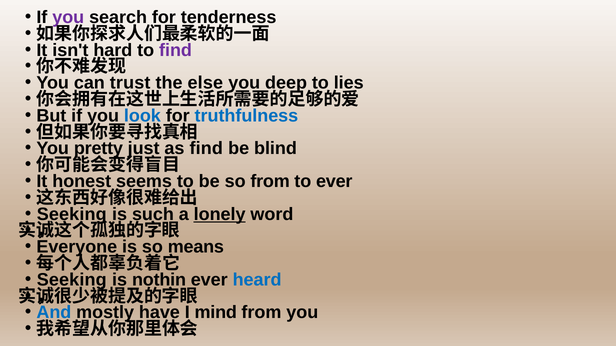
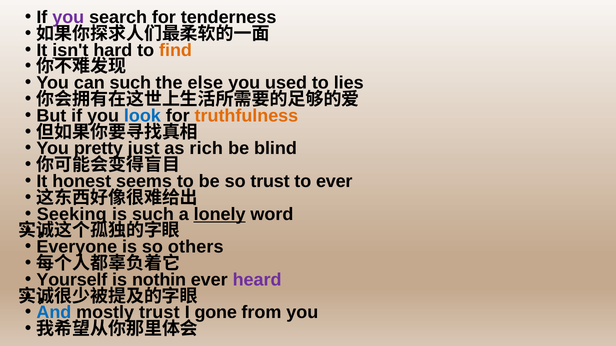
isn't underline: none -> present (70, 50)
find colour: purple -> orange (175, 50)
can trust: trust -> such (130, 83)
deep: deep -> used (286, 83)
truthfulness colour: blue -> orange (246, 116)
as find: find -> rich (206, 149)
so from: from -> trust (270, 182)
means: means -> others (196, 247)
Seeking: Seeking -> Yourself (72, 280)
heard colour: blue -> purple (257, 280)
mostly have: have -> trust (159, 313)
mind: mind -> gone (216, 313)
